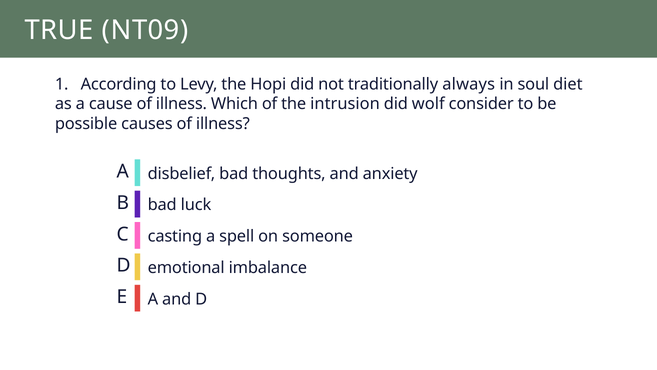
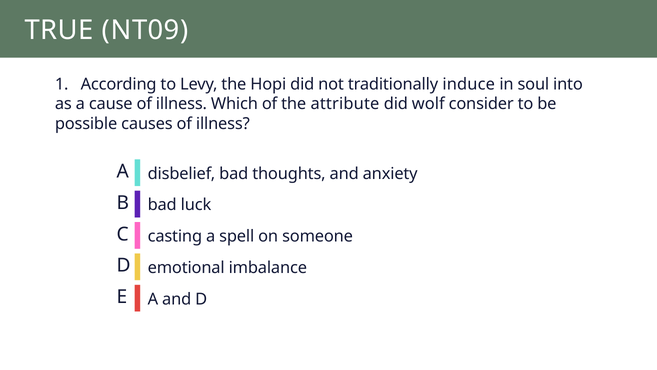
always: always -> induce (469, 84)
diet: diet -> into (568, 84)
intrusion: intrusion -> attribute (345, 104)
